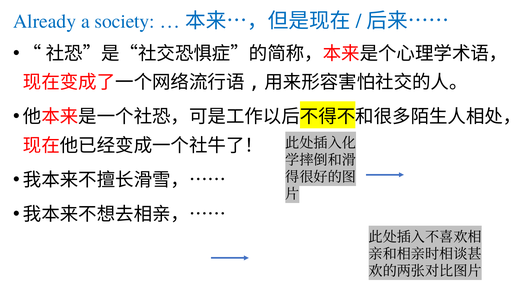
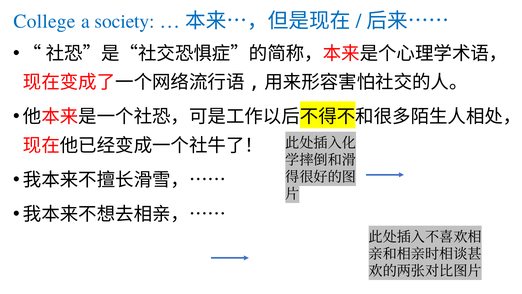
Already: Already -> College (45, 21)
